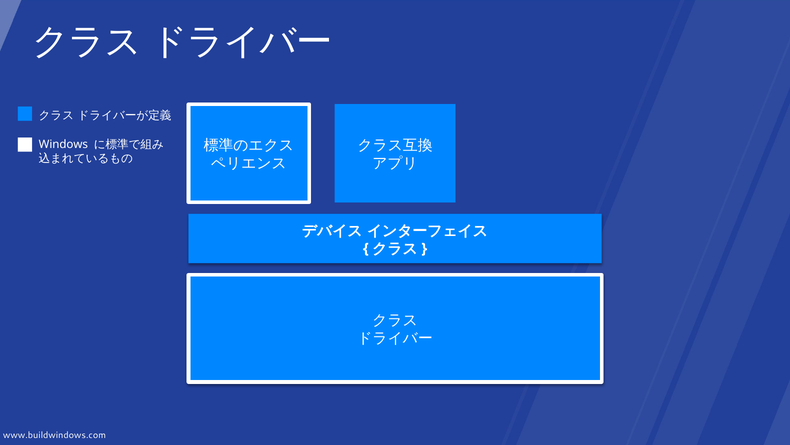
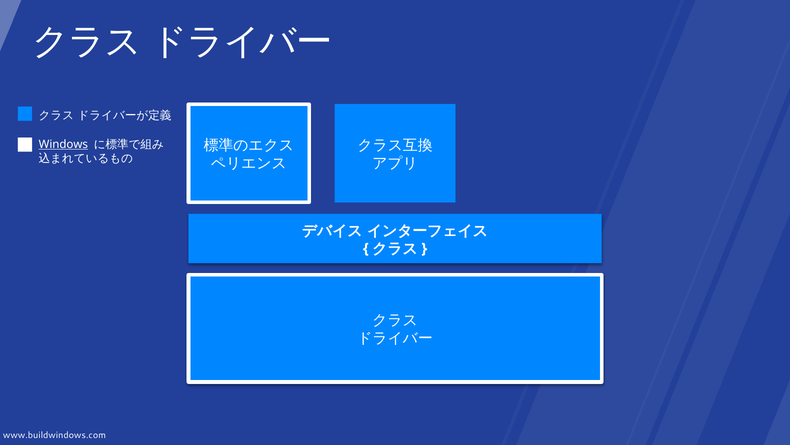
Windows underline: none -> present (63, 144)
